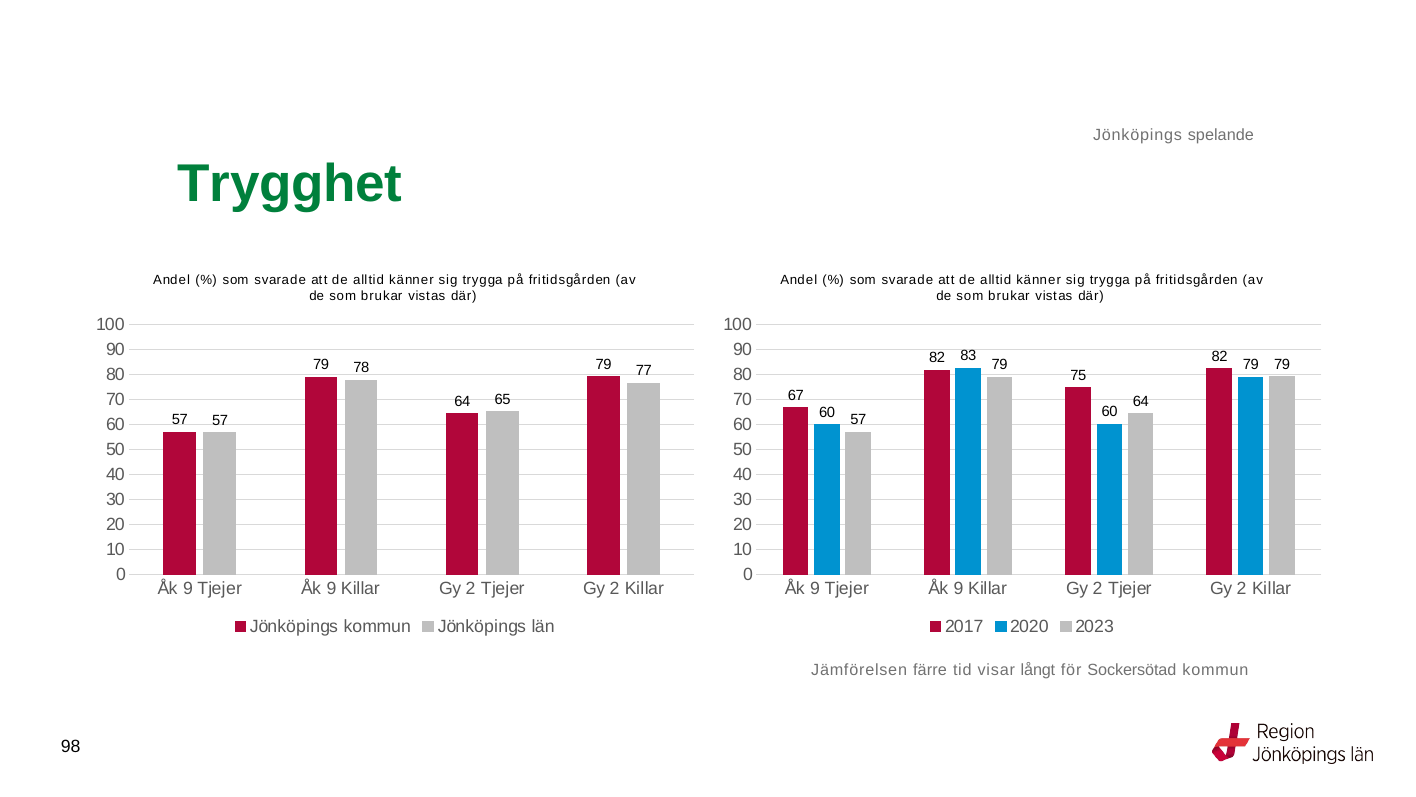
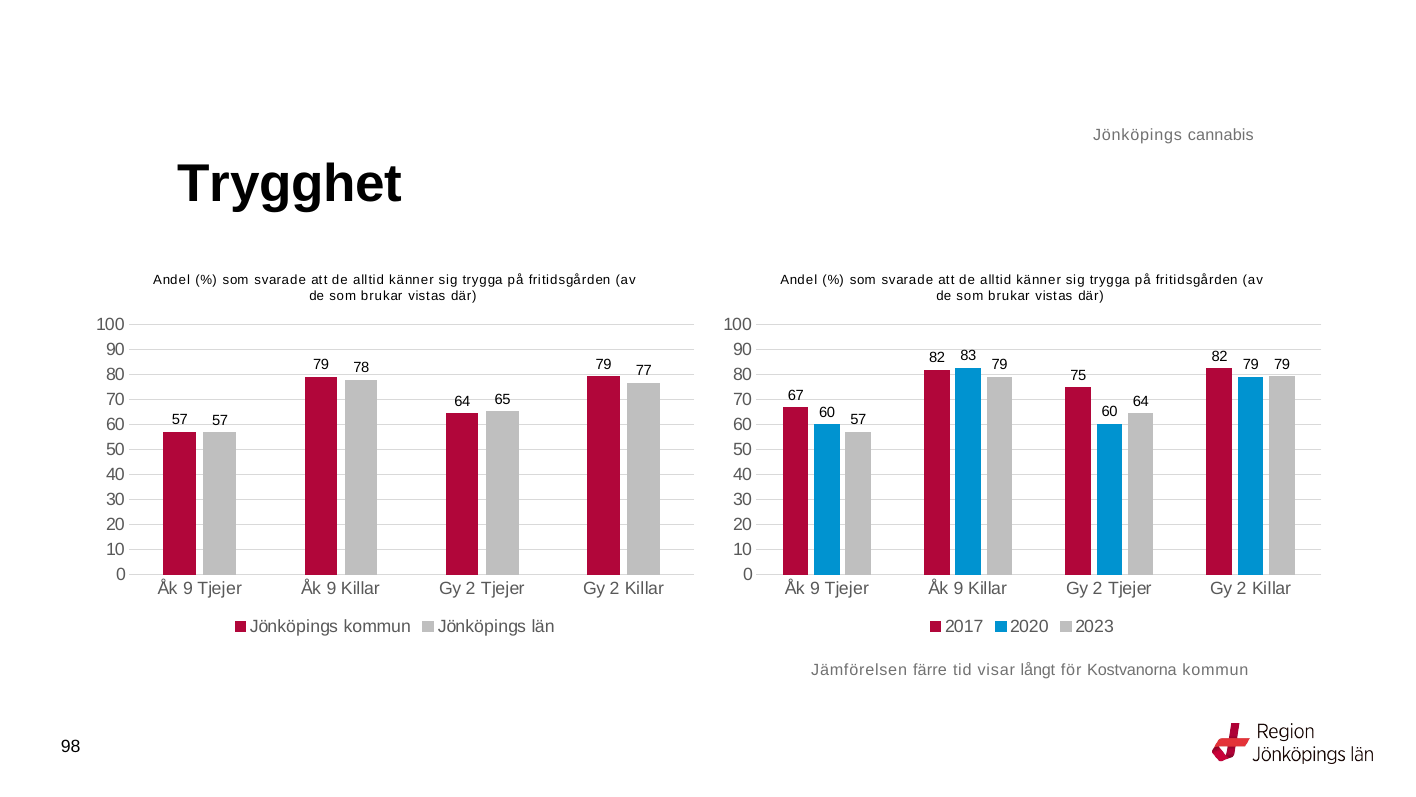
spelande: spelande -> cannabis (1221, 135)
Trygghet colour: green -> black (290, 183)
Sockersötad: Sockersötad -> Kostvanorna (1132, 670)
